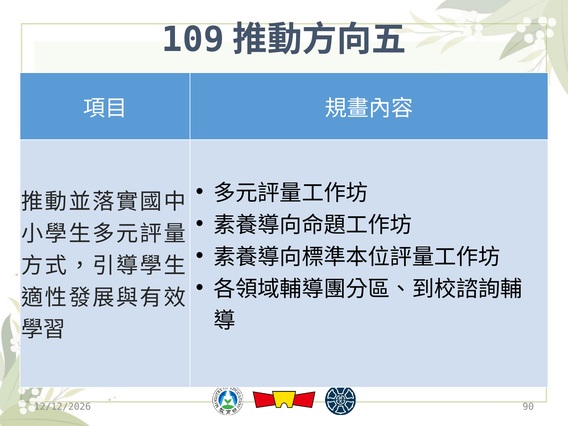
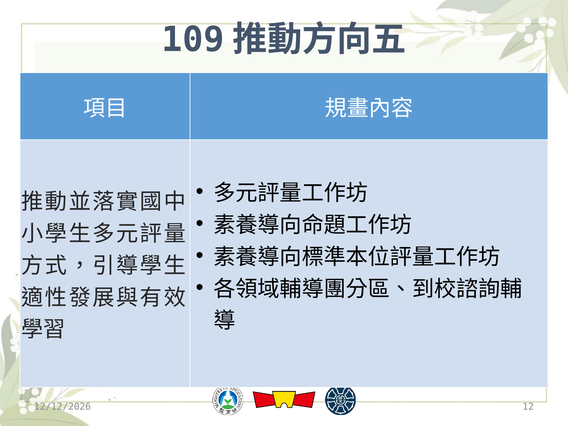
90: 90 -> 12 (528, 407)
